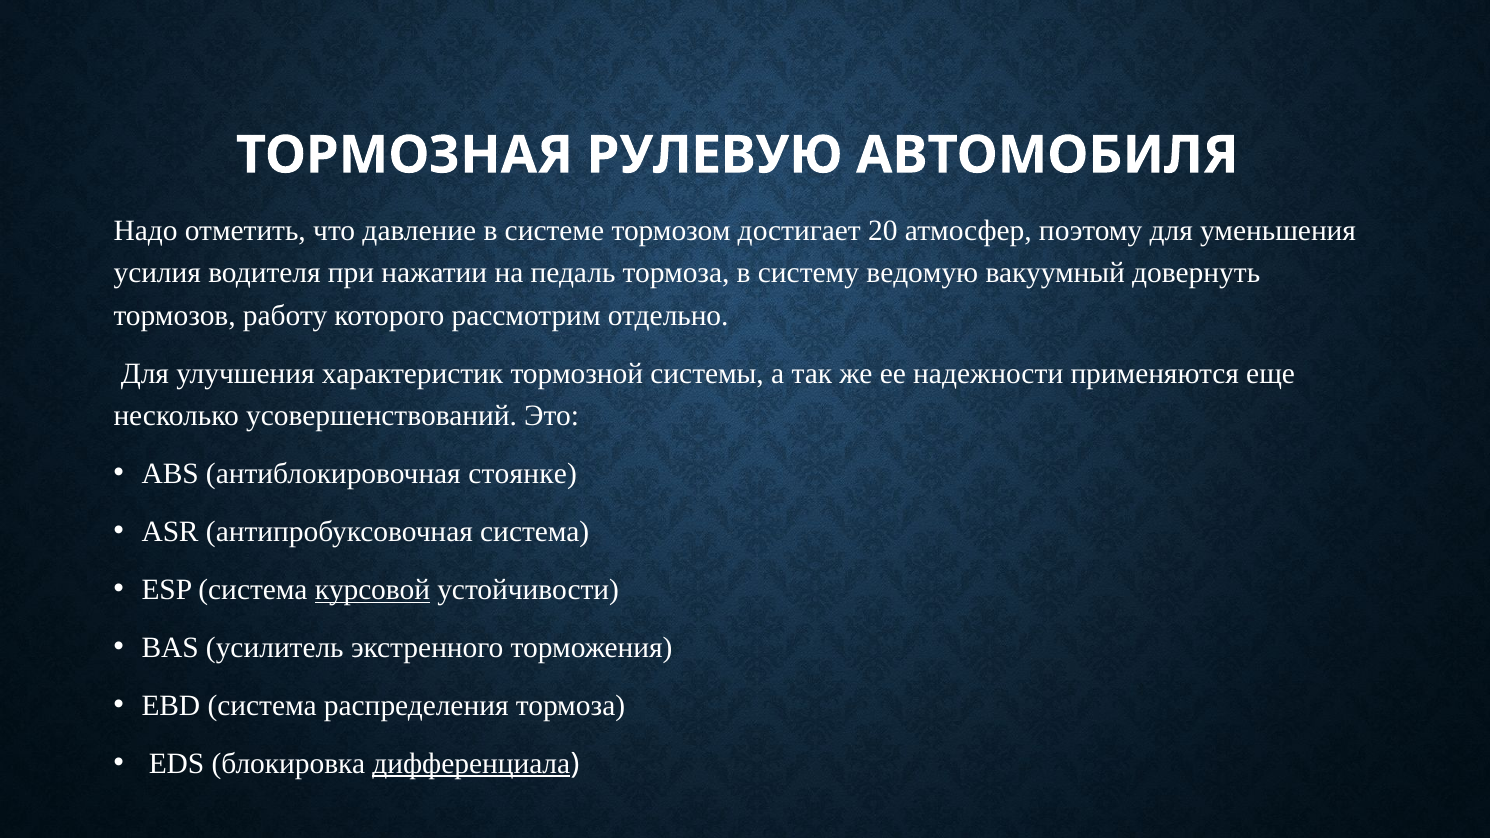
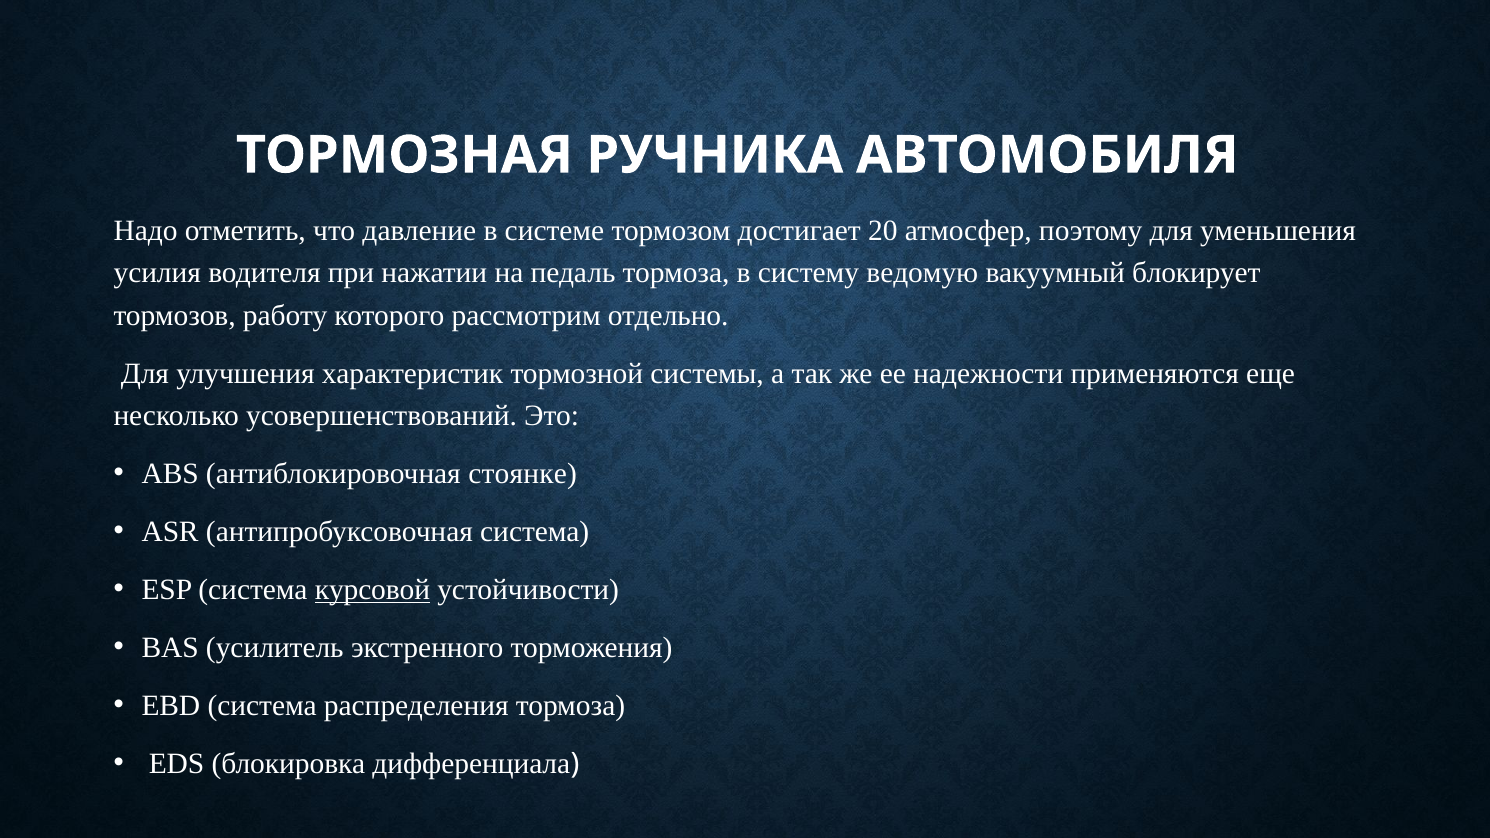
РУЛЕВУЮ: РУЛЕВУЮ -> РУЧНИКА (715, 155)
довернуть: довернуть -> блокирует (1196, 273)
дифференциала underline: present -> none (471, 764)
